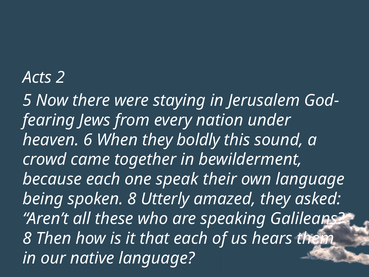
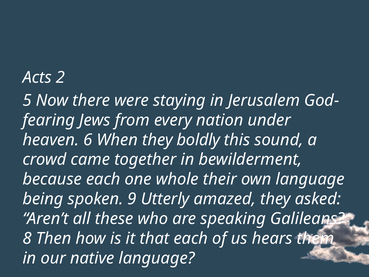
speak: speak -> whole (177, 179)
spoken 8: 8 -> 9 (132, 199)
